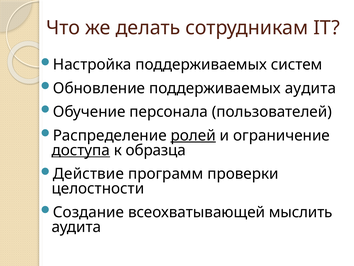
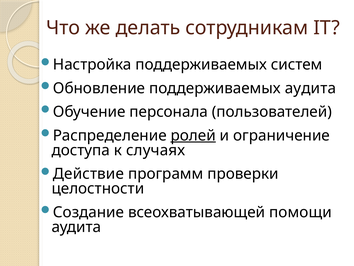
доступа underline: present -> none (81, 150)
образца: образца -> случаях (156, 150)
мыслить: мыслить -> помощи (301, 212)
